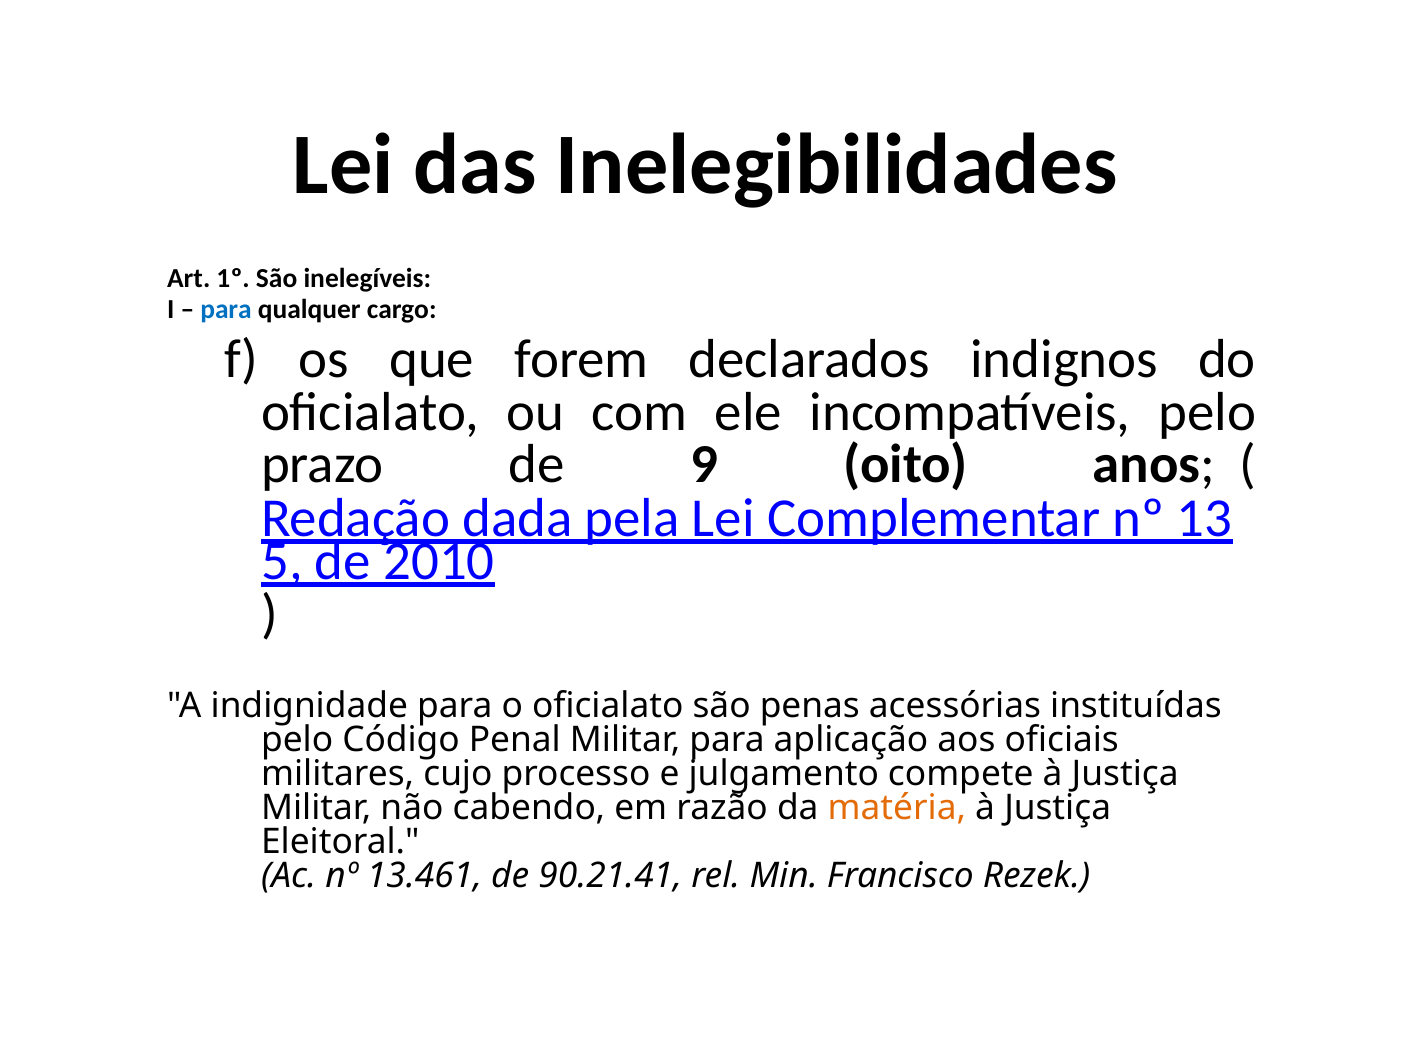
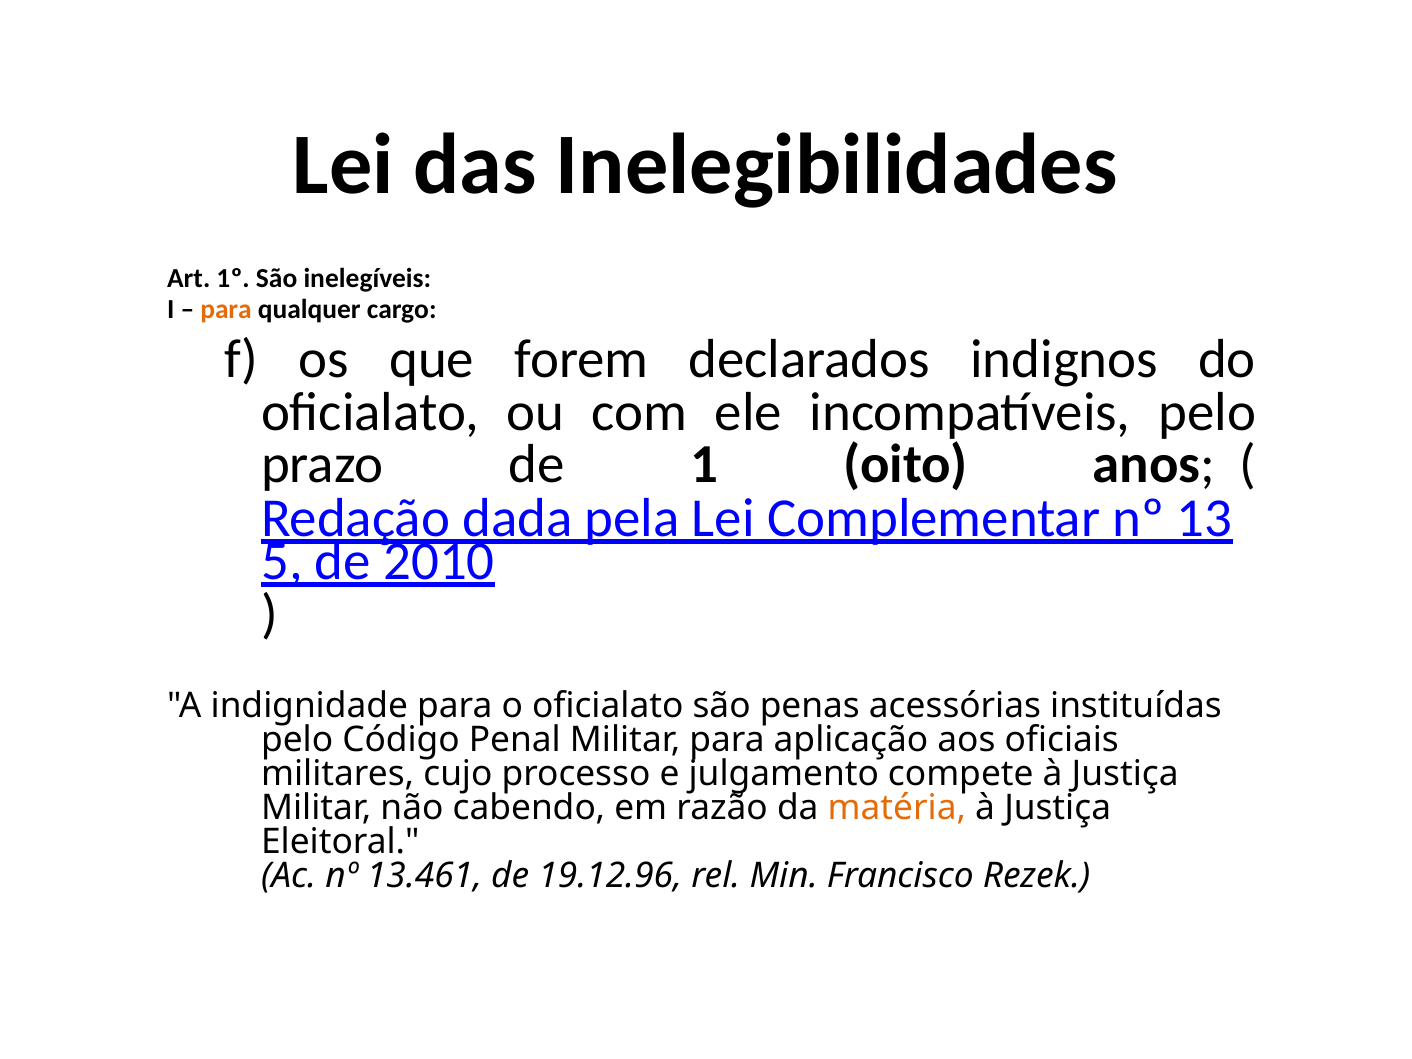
para colour: blue -> orange (226, 310)
9: 9 -> 1 (705, 465)
90.21.41: 90.21.41 -> 19.12.96 (610, 876)
